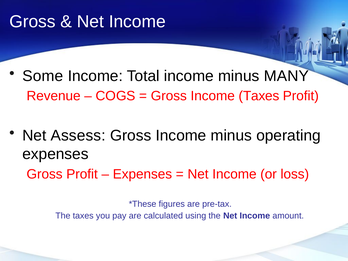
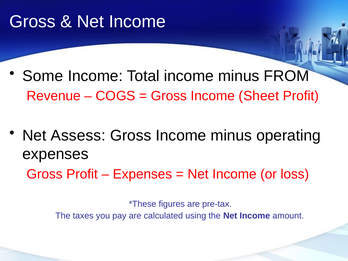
MANY: MANY -> FROM (286, 76)
Income Taxes: Taxes -> Sheet (259, 96)
